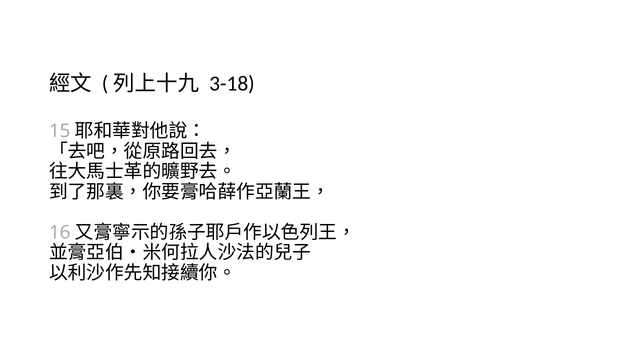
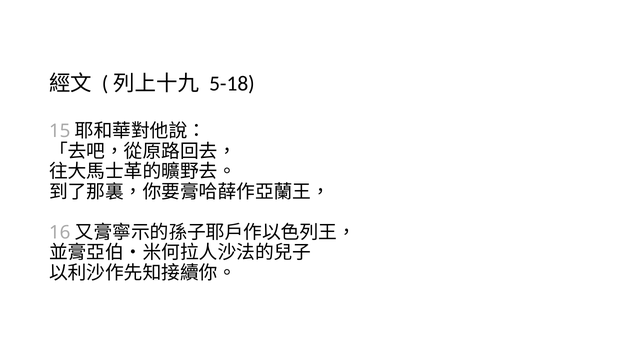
3-18: 3-18 -> 5-18 (232, 83)
